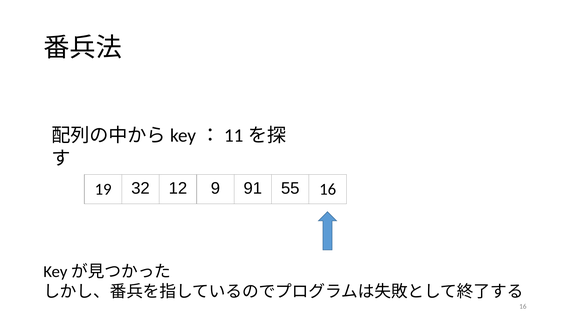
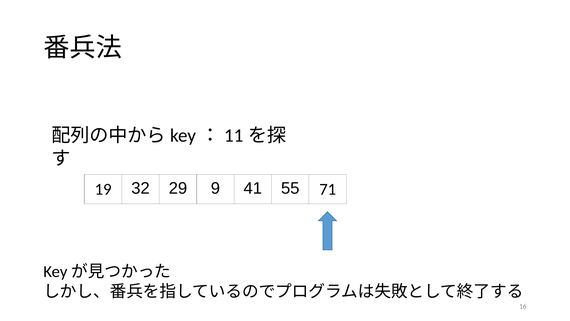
12: 12 -> 29 (178, 188)
91: 91 -> 41 (253, 188)
55 16: 16 -> 71 (328, 189)
